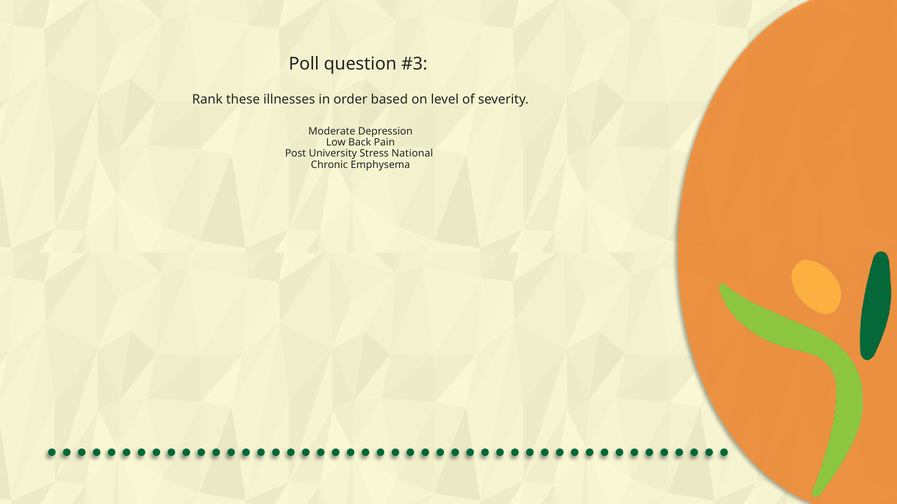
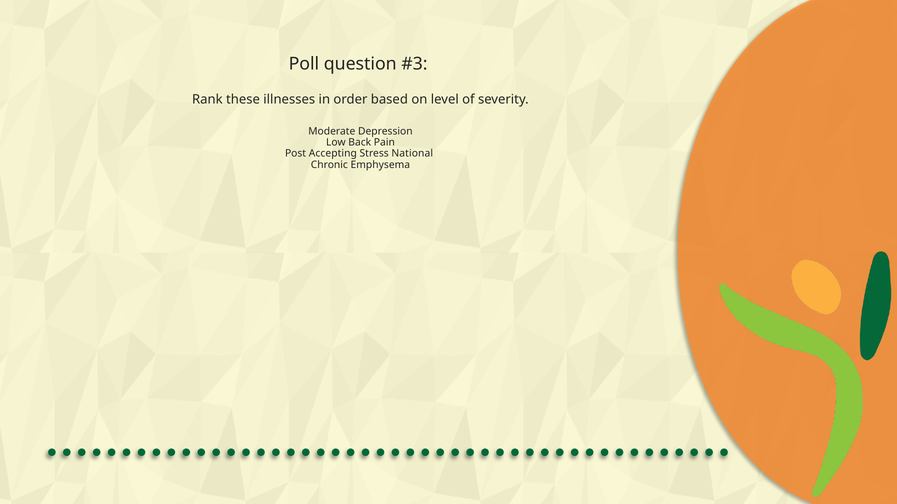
University: University -> Accepting (333, 154)
